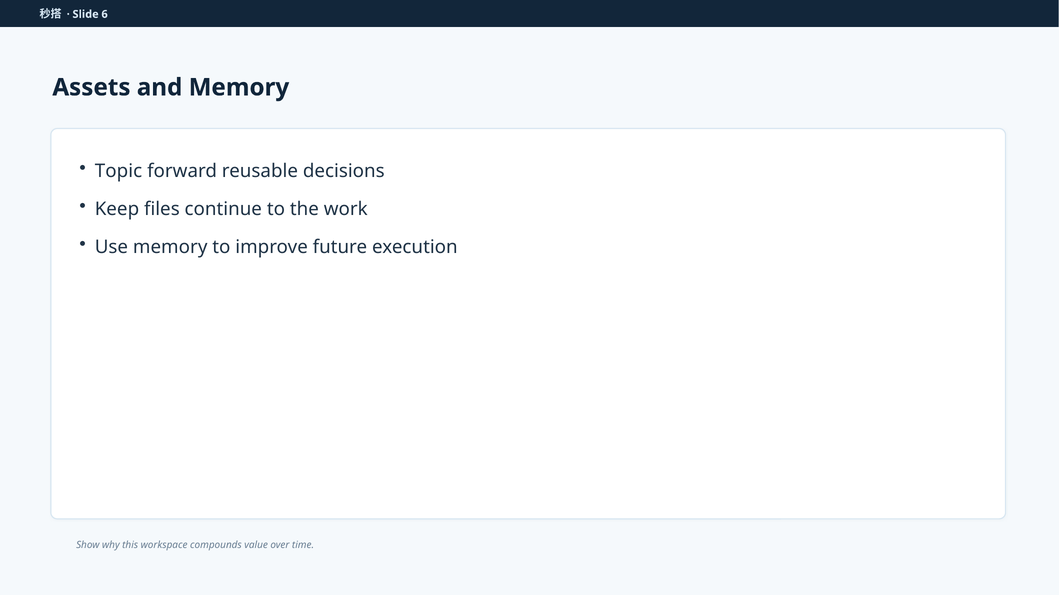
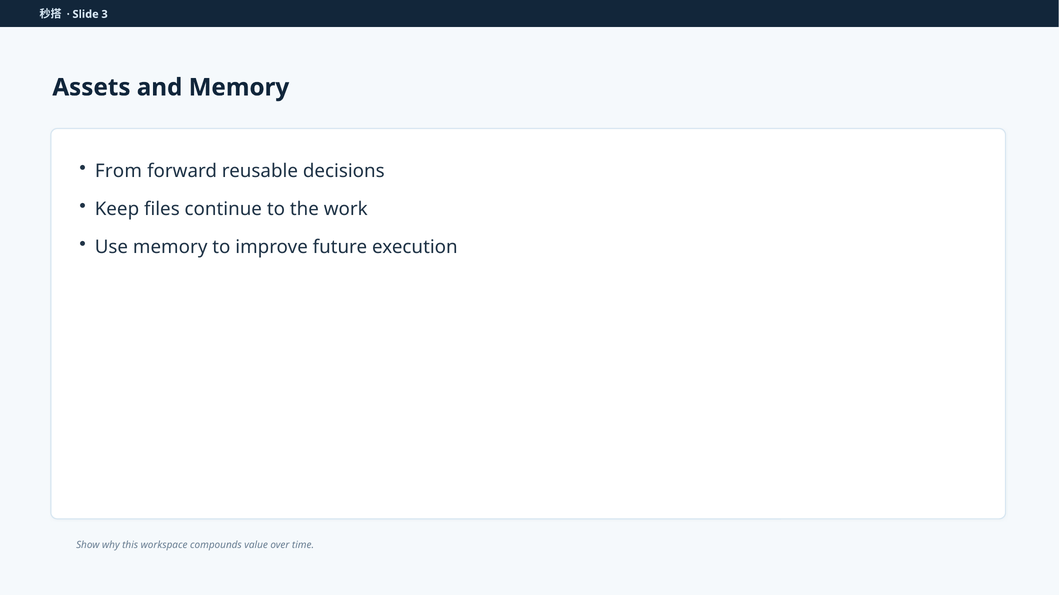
6: 6 -> 3 (105, 14)
Topic: Topic -> From (118, 171)
